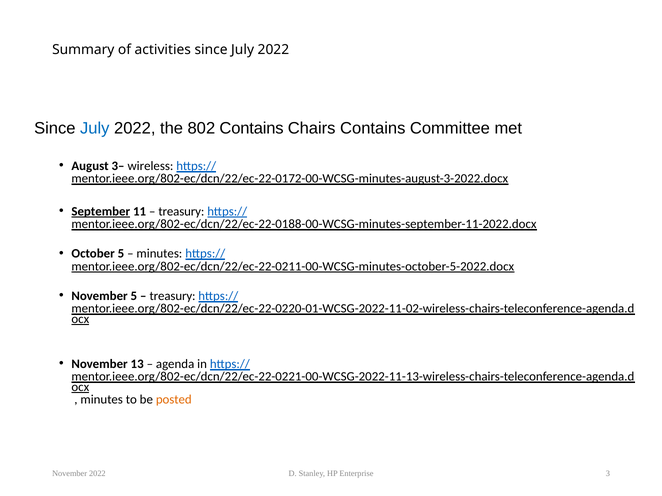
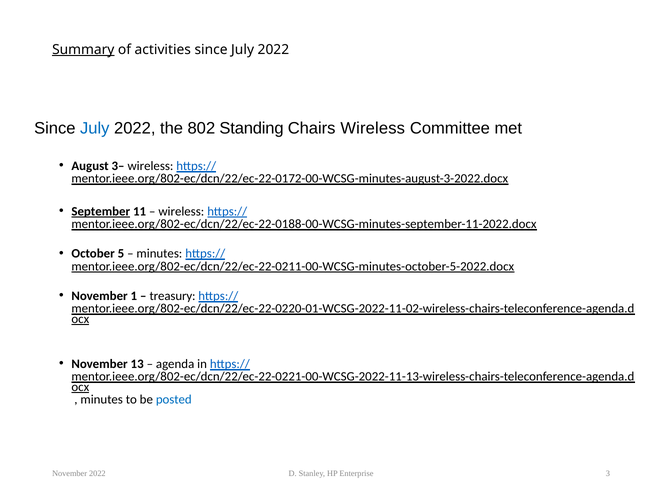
Summary underline: none -> present (83, 50)
802 Contains: Contains -> Standing (252, 129)
Chairs Contains: Contains -> Wireless (373, 129)
treasury: treasury -> wireless (181, 212)
November 5: 5 -> 1 (134, 296)
posted colour: orange -> blue (174, 400)
